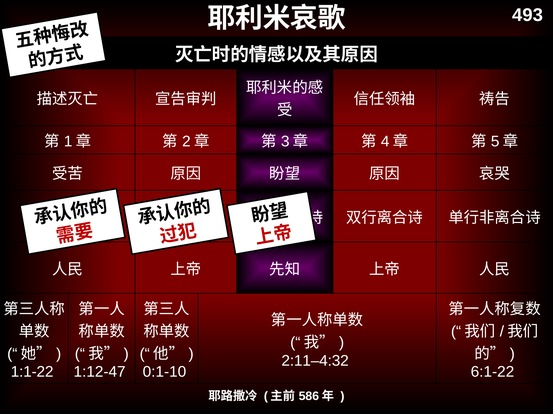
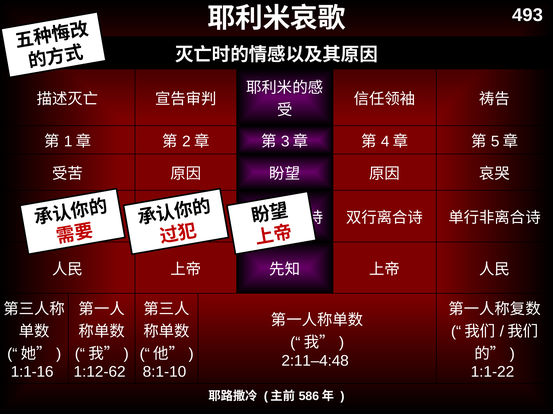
2:11–4:32: 2:11–4:32 -> 2:11–4:48 (315, 361)
1:1-22: 1:1-22 -> 1:1-16 (32, 373)
1:12-47: 1:12-47 -> 1:12-62 (100, 373)
0:1-10: 0:1-10 -> 8:1-10 (164, 373)
6:1-22: 6:1-22 -> 1:1-22 (492, 373)
